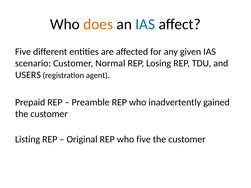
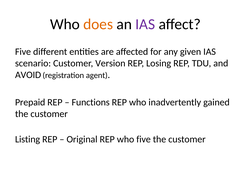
IAS colour: blue -> purple (145, 24)
Normal: Normal -> Version (110, 63)
USERS: USERS -> AVOID (28, 75)
Preamble: Preamble -> Functions (91, 102)
